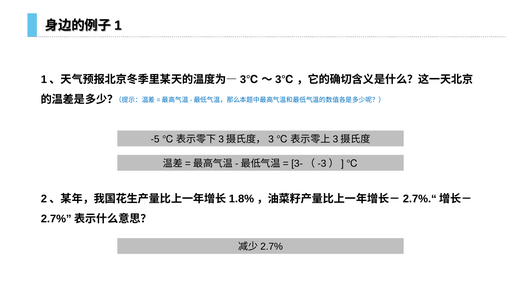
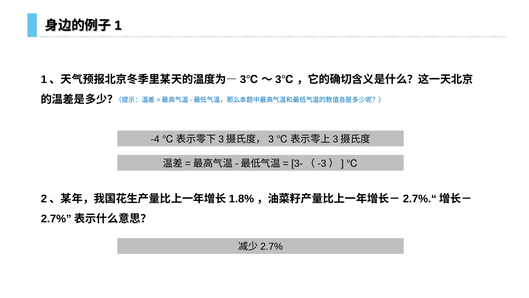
-5: -5 -> -4 (155, 139)
